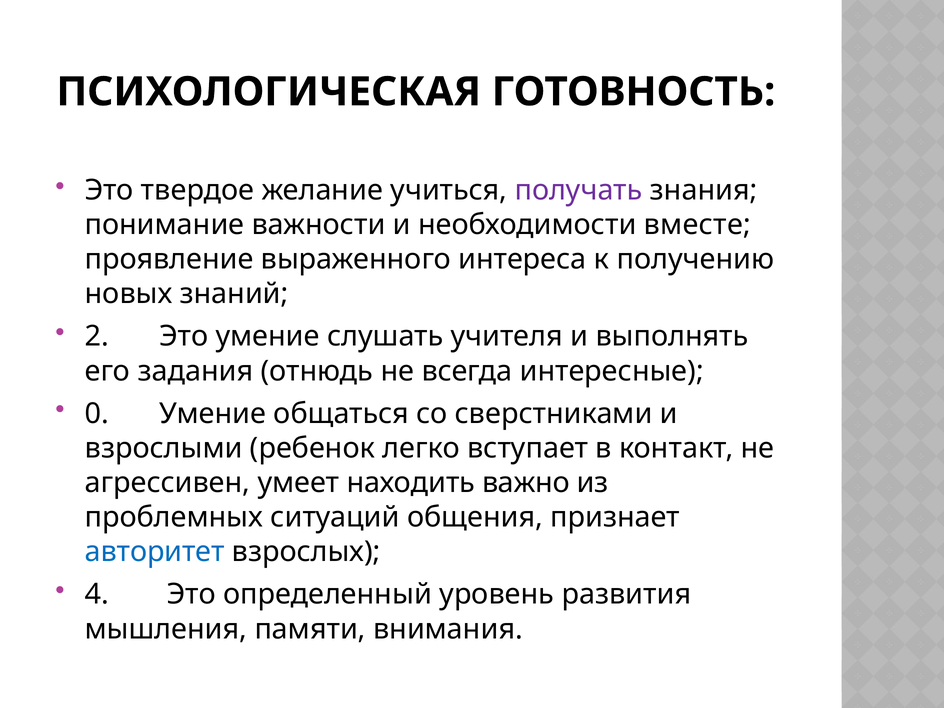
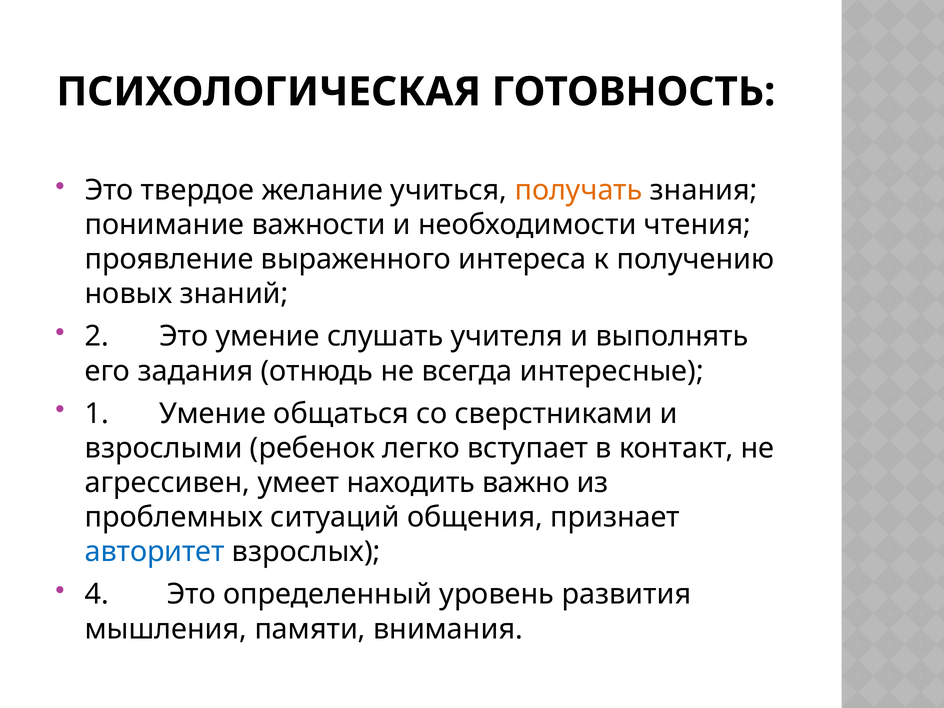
получать colour: purple -> orange (579, 190)
вместе: вместе -> чтения (697, 225)
0: 0 -> 1 (97, 413)
